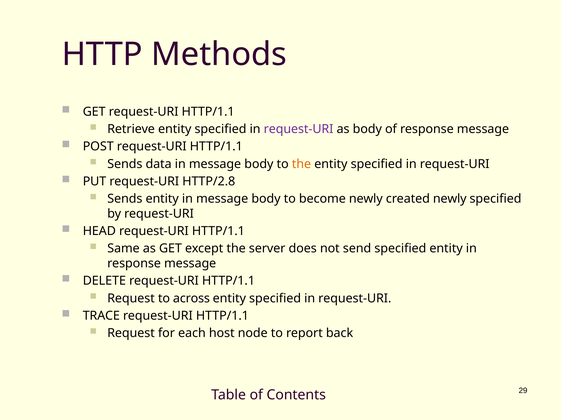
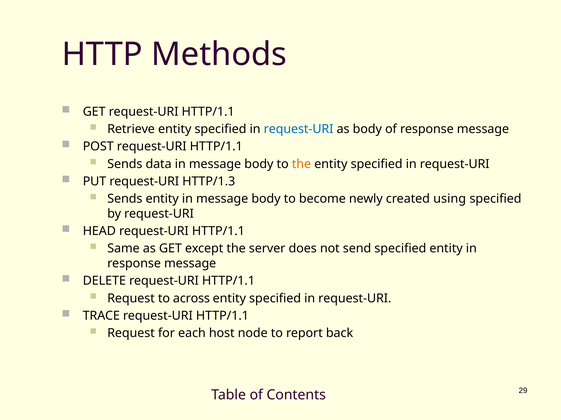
request-URI colour: purple -> blue (299, 129)
HTTP/2.8: HTTP/2.8 -> HTTP/1.3 (209, 182)
created newly: newly -> using (450, 199)
